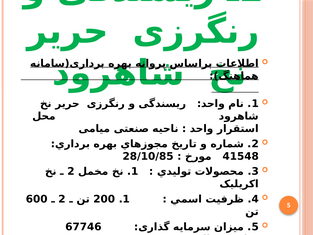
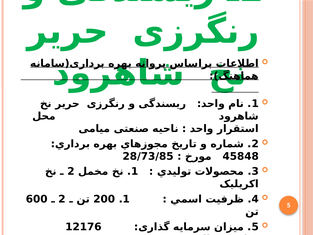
28/10/85: 28/10/85 -> 28/73/85 (148, 156)
41548: 41548 -> 45848 (241, 156)
67746: 67746 -> 12176 (83, 227)
